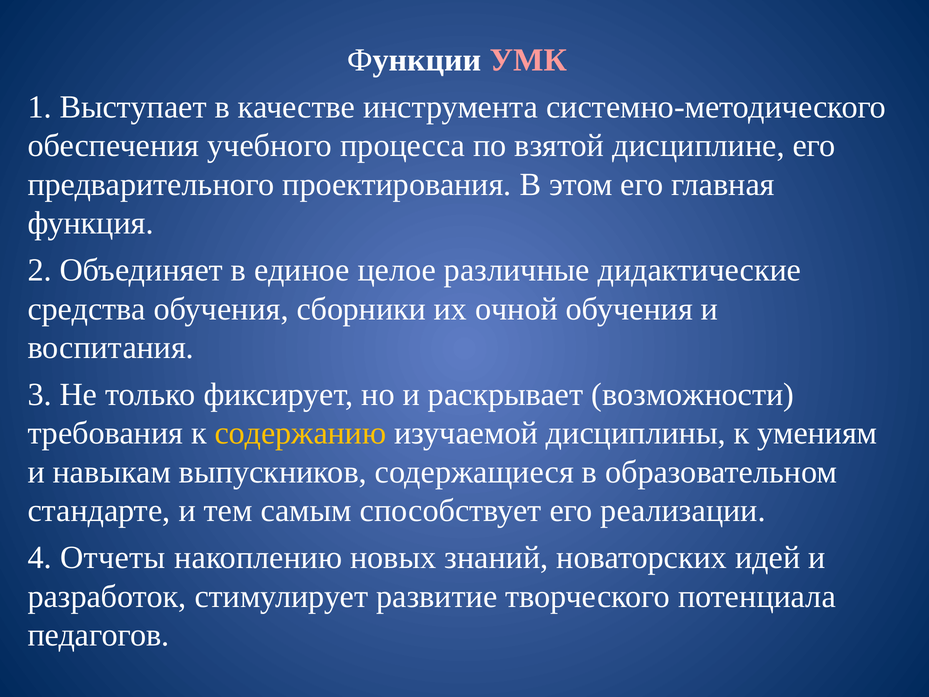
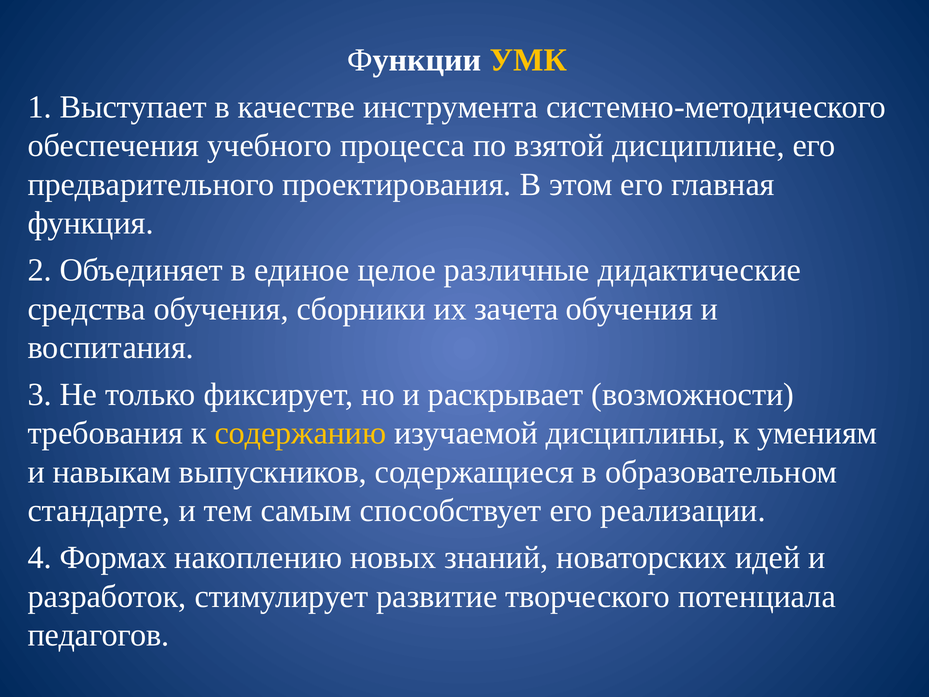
УМК colour: pink -> yellow (528, 60)
очной: очной -> зачета (517, 309)
Отчеты: Отчеты -> Формах (113, 557)
